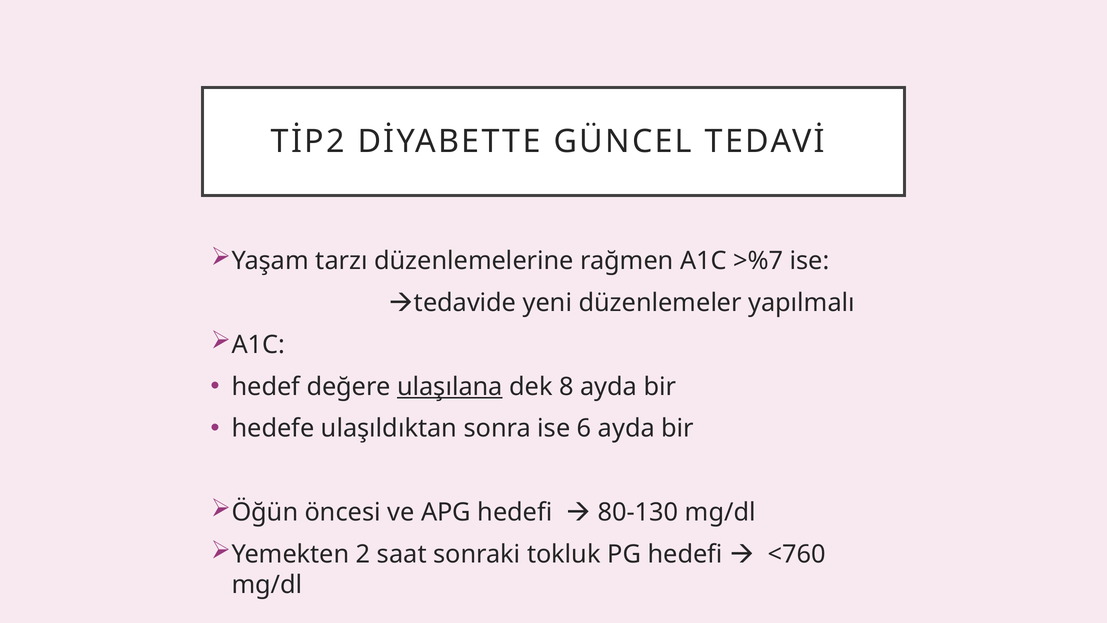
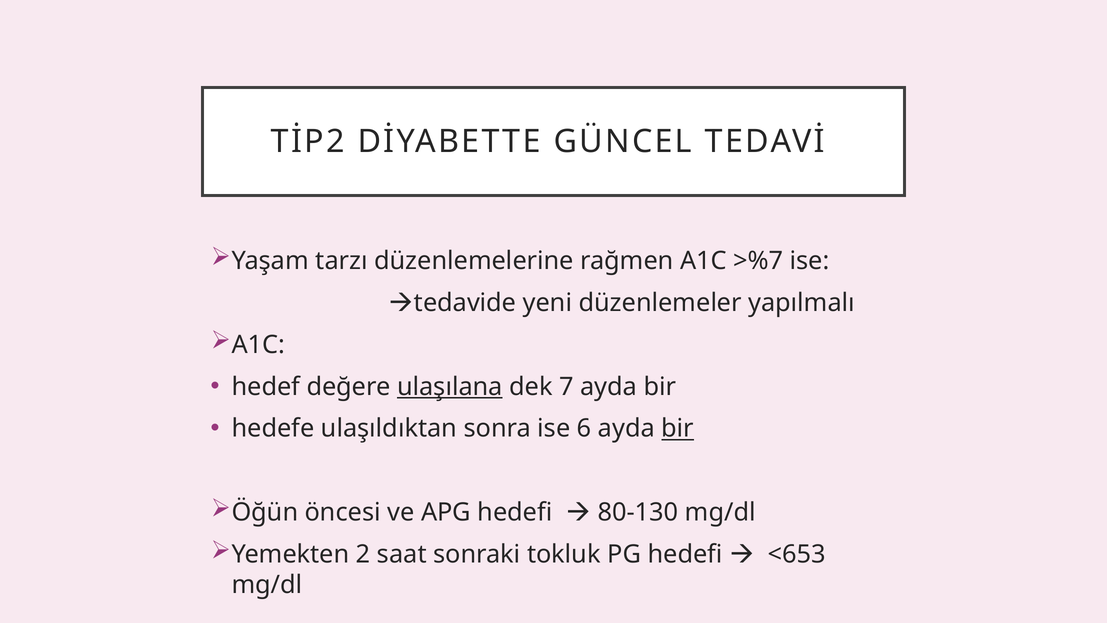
8: 8 -> 7 (566, 386)
bir underline: none -> present (678, 428)
<760: <760 -> <653 (797, 554)
